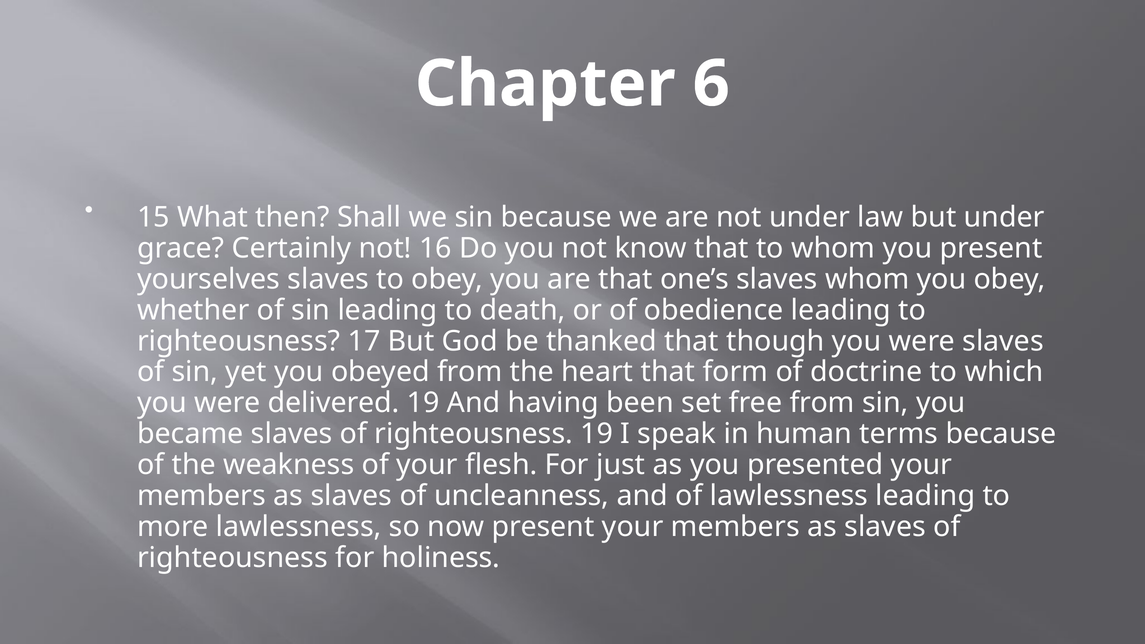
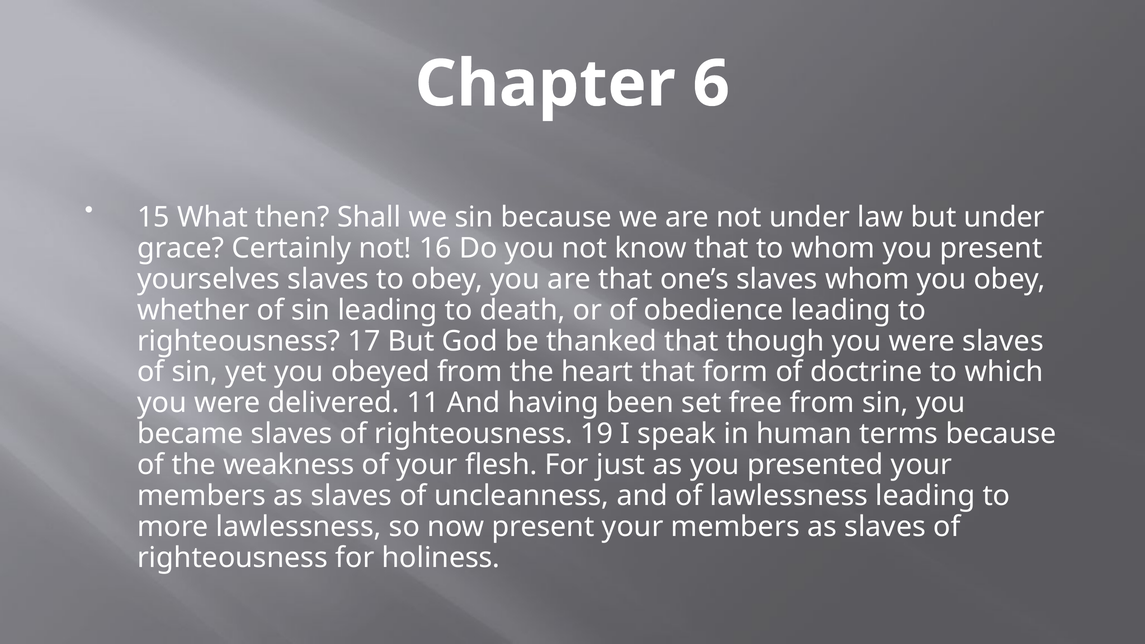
delivered 19: 19 -> 11 (423, 403)
